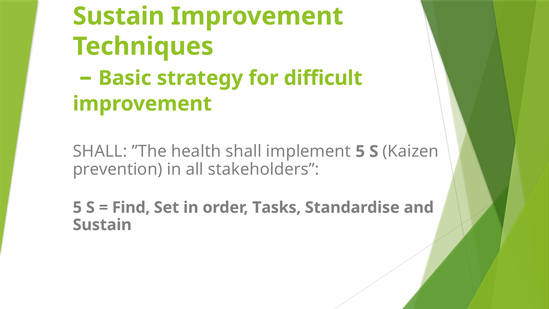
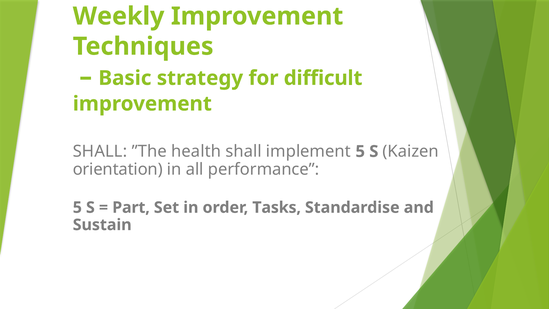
Sustain: Sustain -> Weekly (119, 16)
prevention: prevention -> orientation (118, 169)
stakeholders: stakeholders -> performance (264, 169)
Find: Find -> Part (131, 207)
